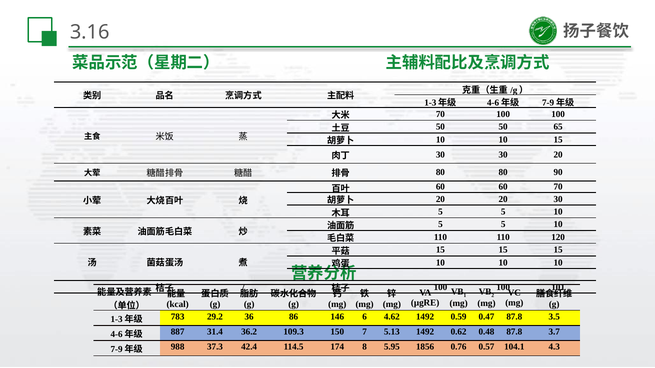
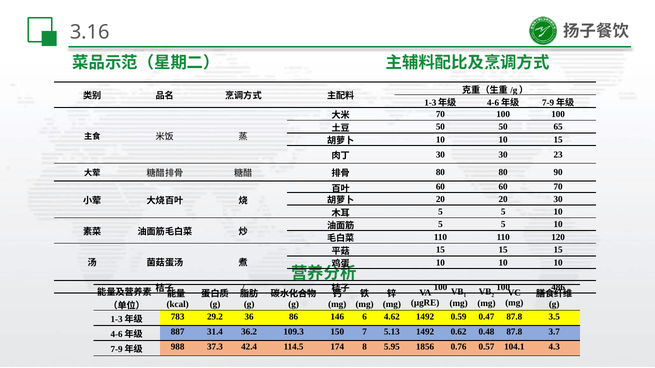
30 20: 20 -> 23 (558, 155)
101: 101 -> 486 (558, 287)
